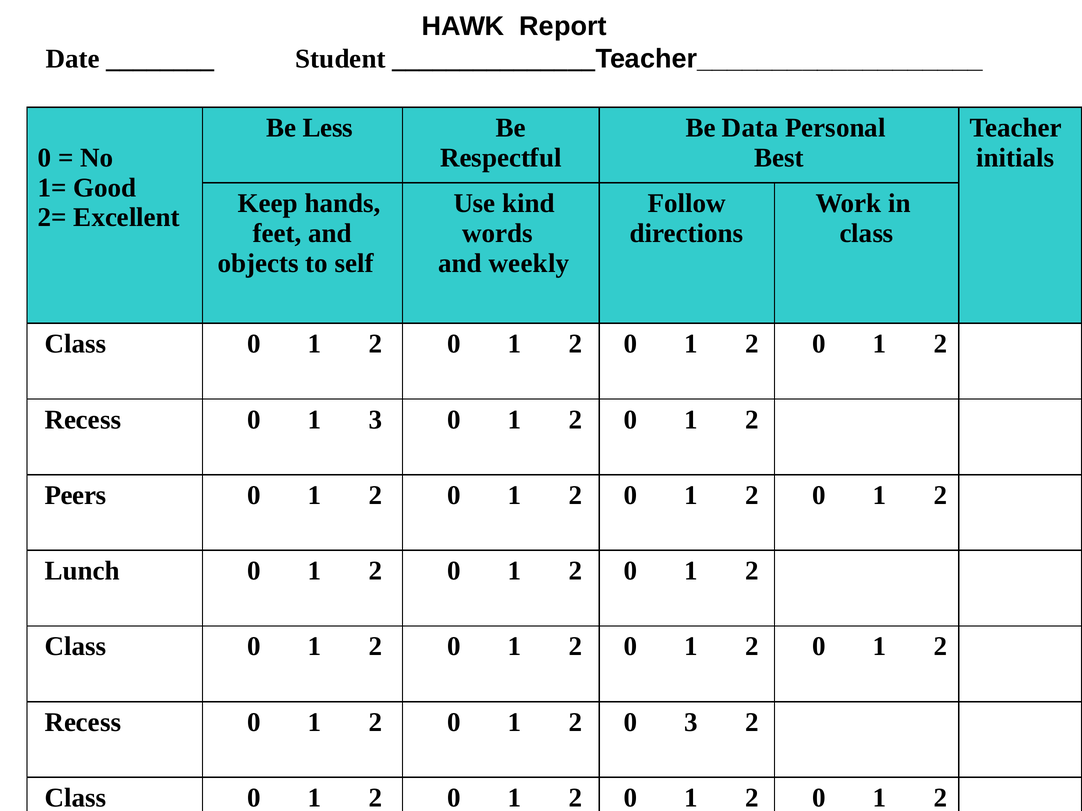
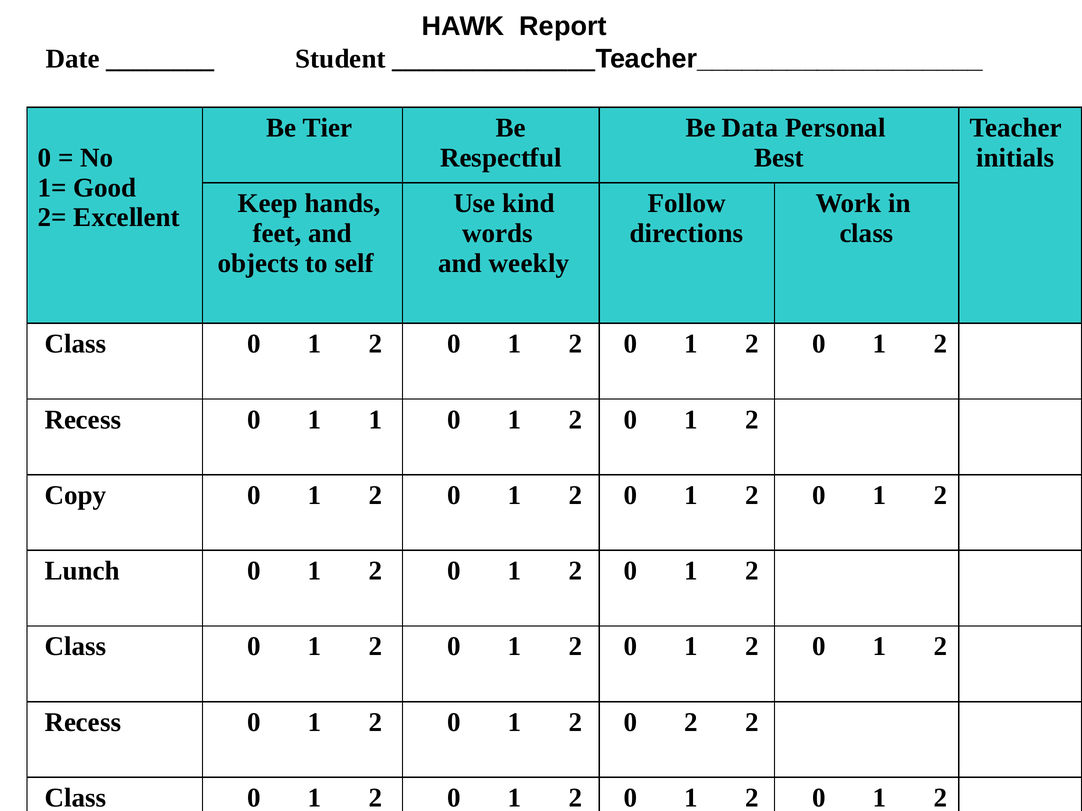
Less: Less -> Tier (328, 128)
1 3: 3 -> 1 (375, 420)
Peers: Peers -> Copy (75, 496)
0 3: 3 -> 2 (691, 723)
